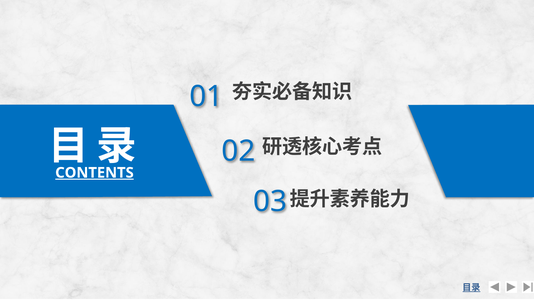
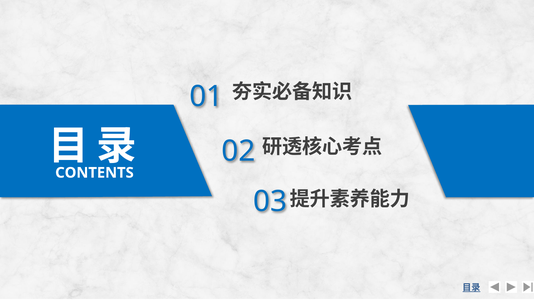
CONTENTS underline: present -> none (94, 173)
